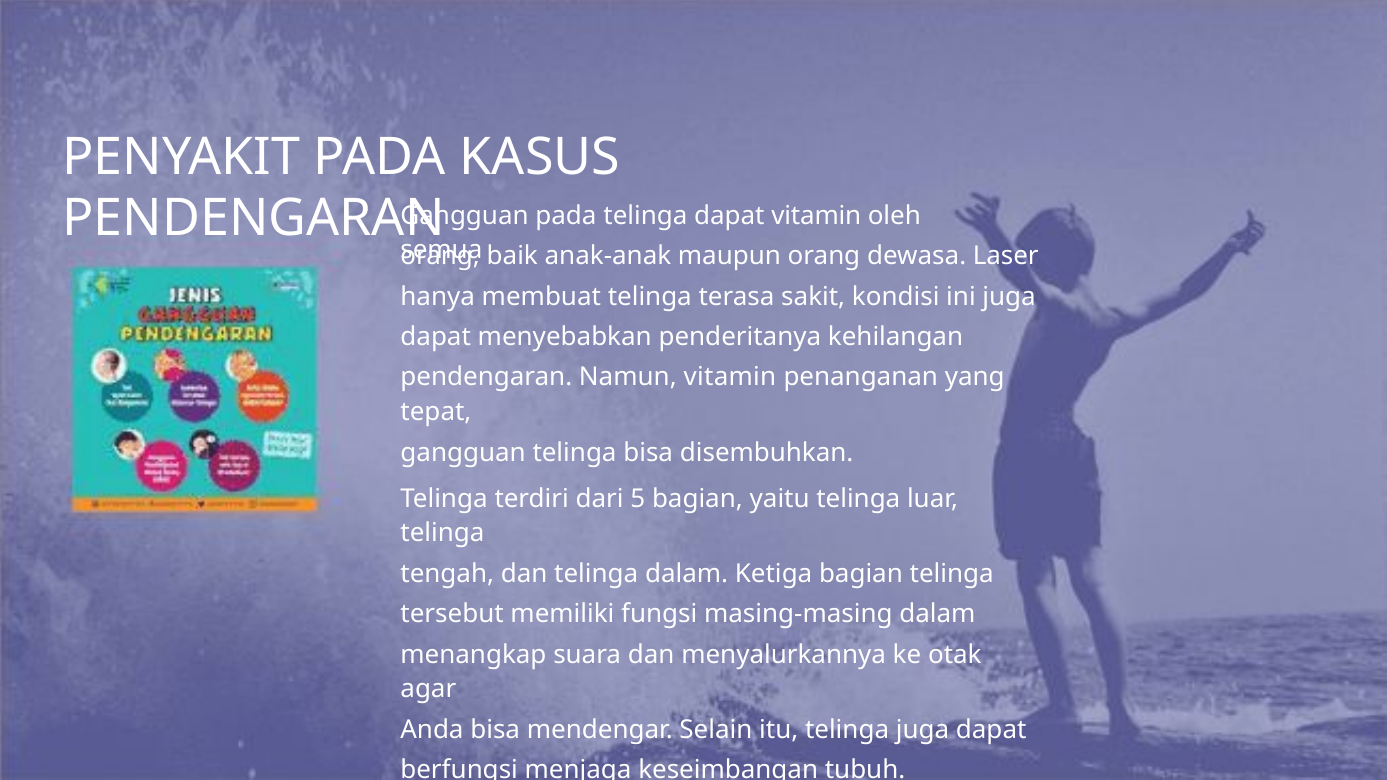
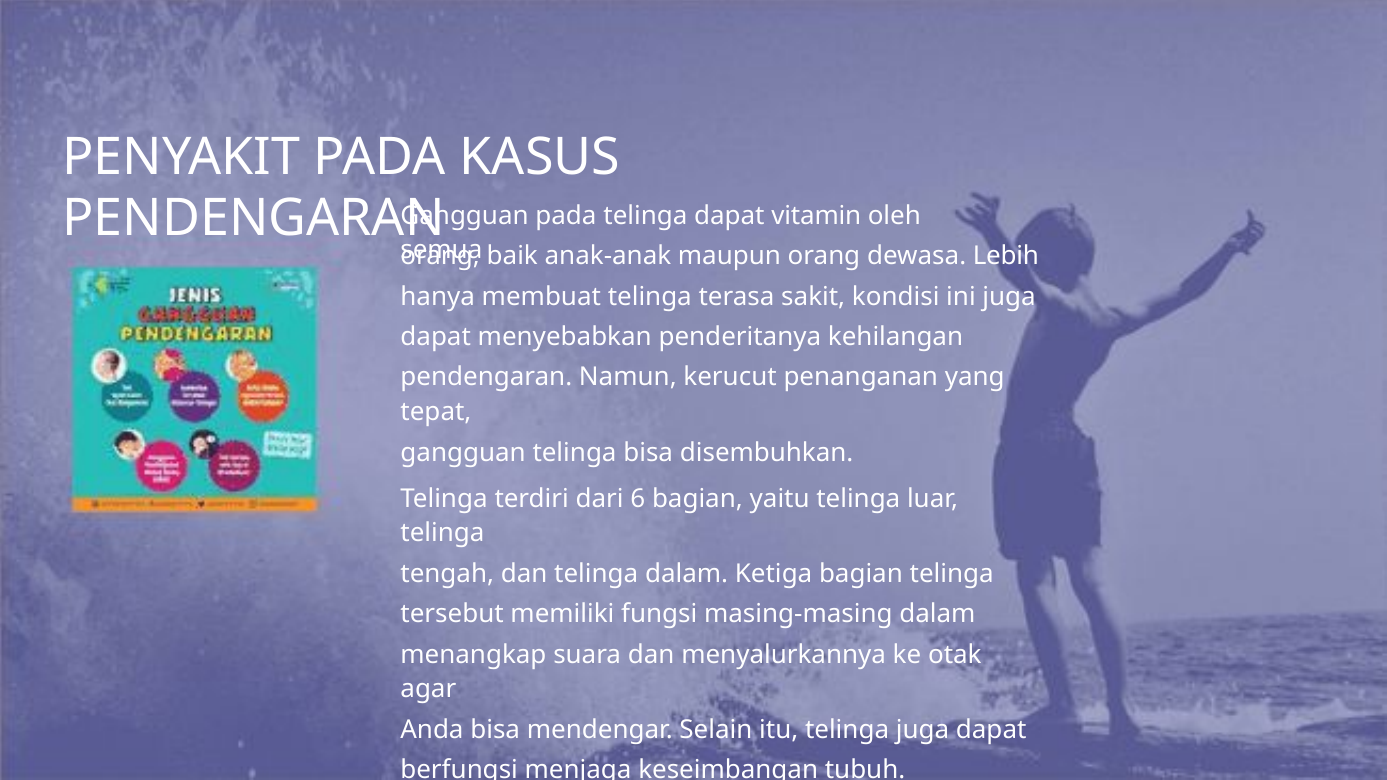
Laser: Laser -> Lebih (1006, 256)
Namun vitamin: vitamin -> kerucut (730, 377)
5: 5 -> 6 (638, 499)
